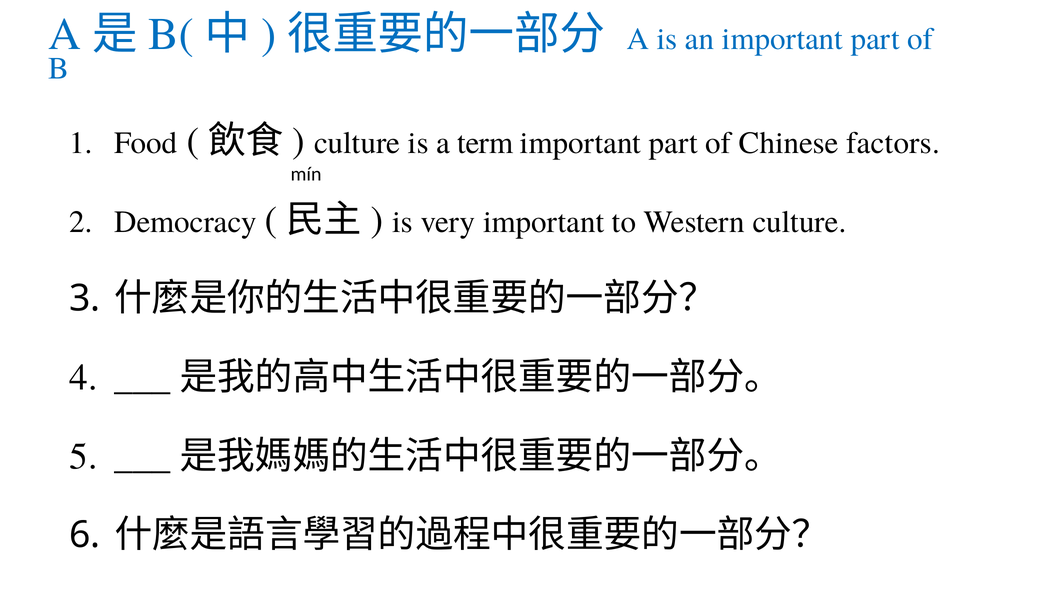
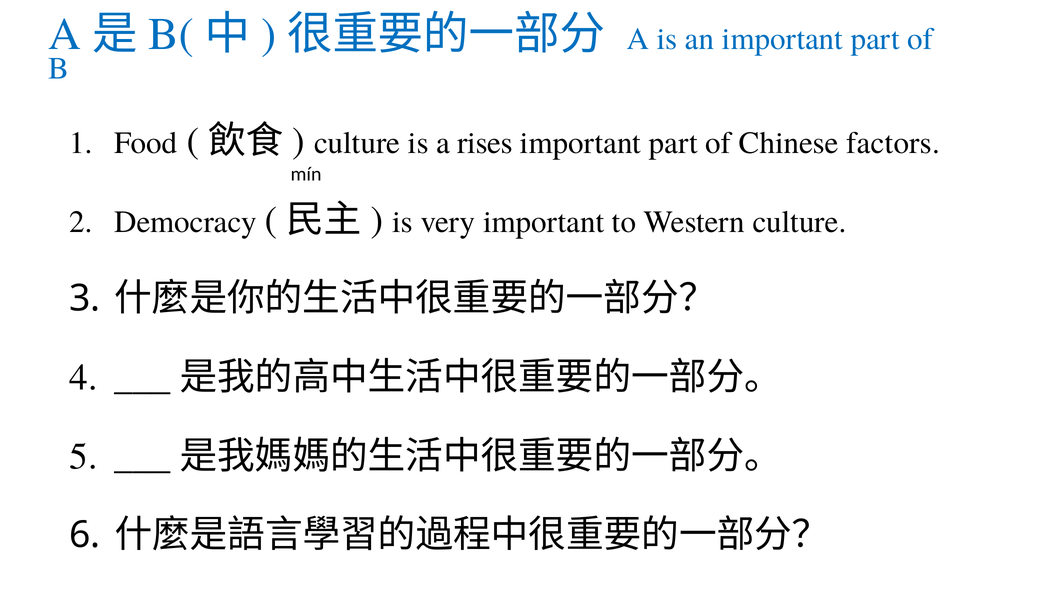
term: term -> rises (485, 143)
